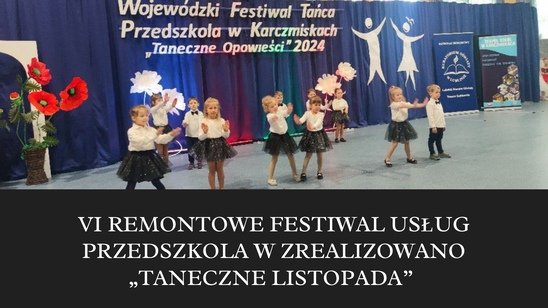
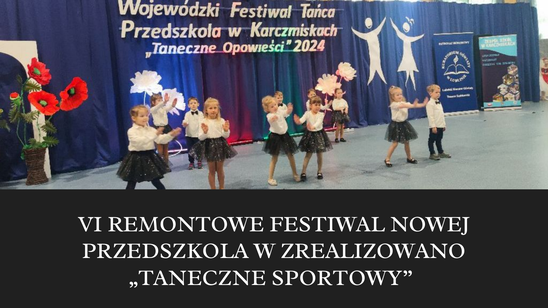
USŁUG: USŁUG -> NOWEJ (430, 224)
LISTOPADA: LISTOPADA -> SPORTOWY (342, 278)
